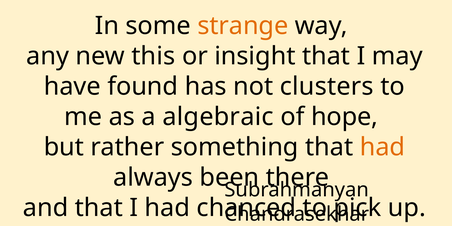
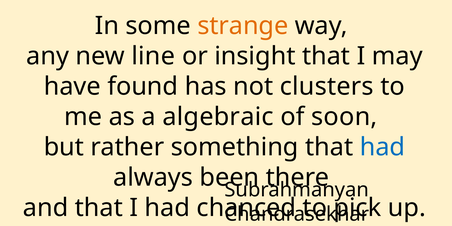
this: this -> line (153, 56)
hope: hope -> soon (344, 117)
had colour: orange -> blue (382, 147)
